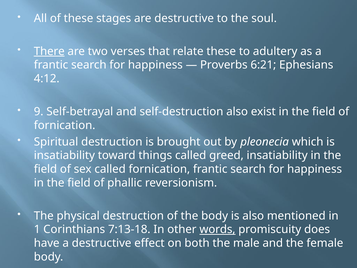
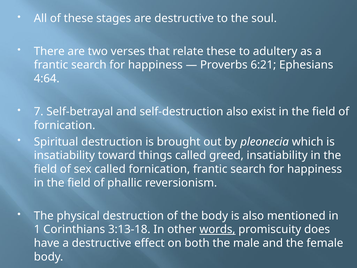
There underline: present -> none (49, 51)
4:12: 4:12 -> 4:64 (47, 79)
9: 9 -> 7 (39, 112)
7:13-18: 7:13-18 -> 3:13-18 (129, 229)
